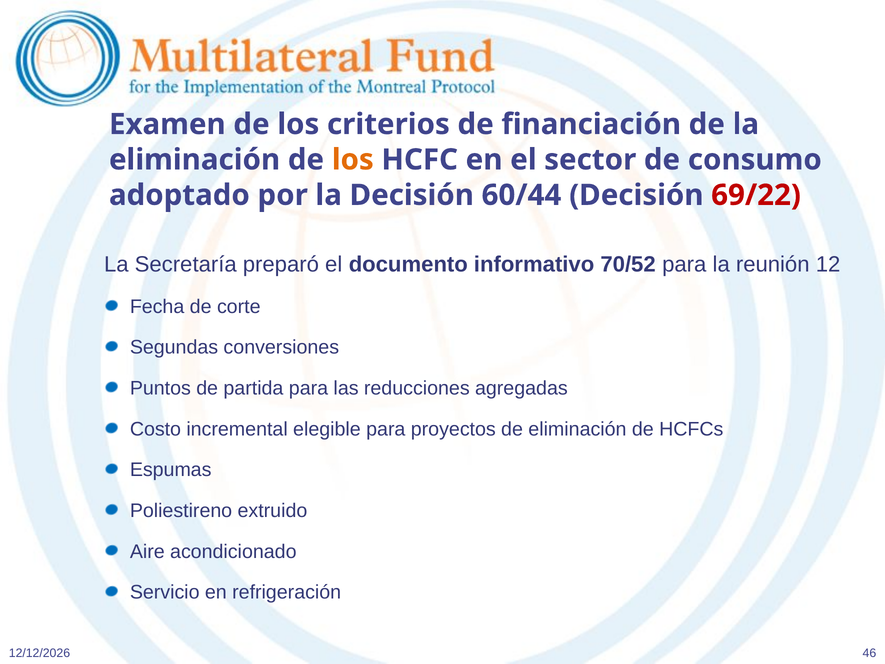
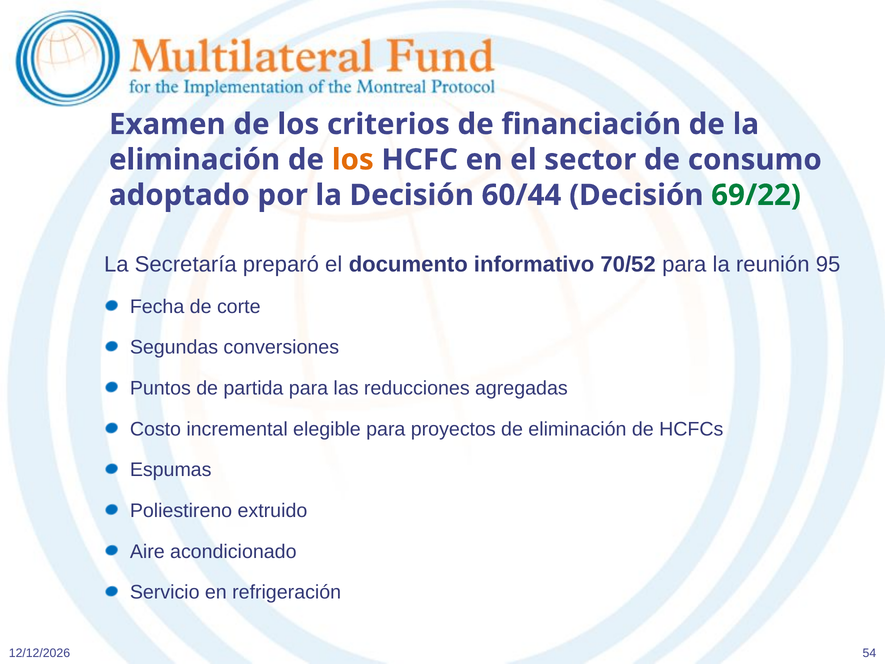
69/22 colour: red -> green (756, 195)
12: 12 -> 95 (828, 264)
46: 46 -> 54 (869, 653)
